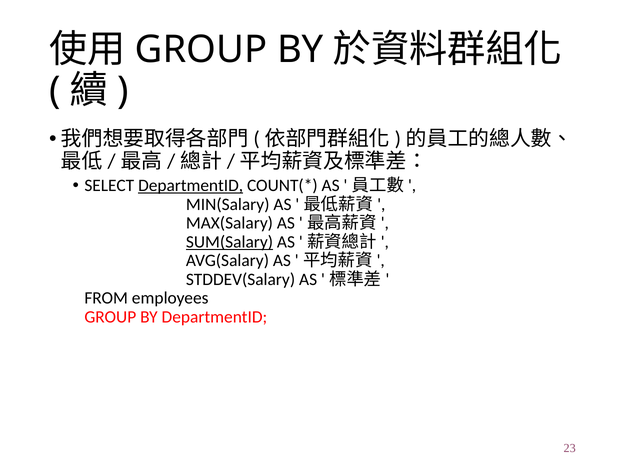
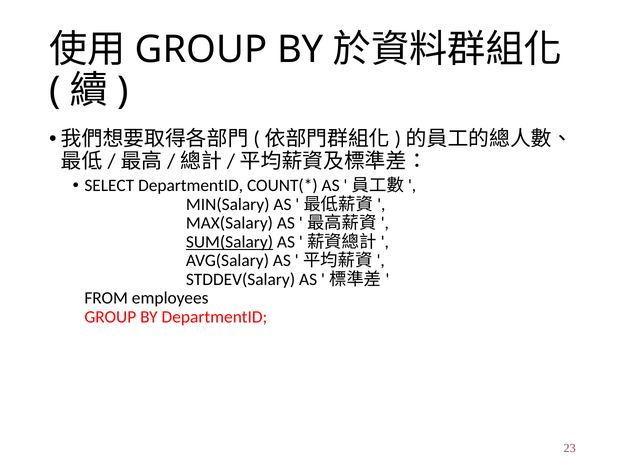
DepartmentID underline: present -> none (191, 185)
